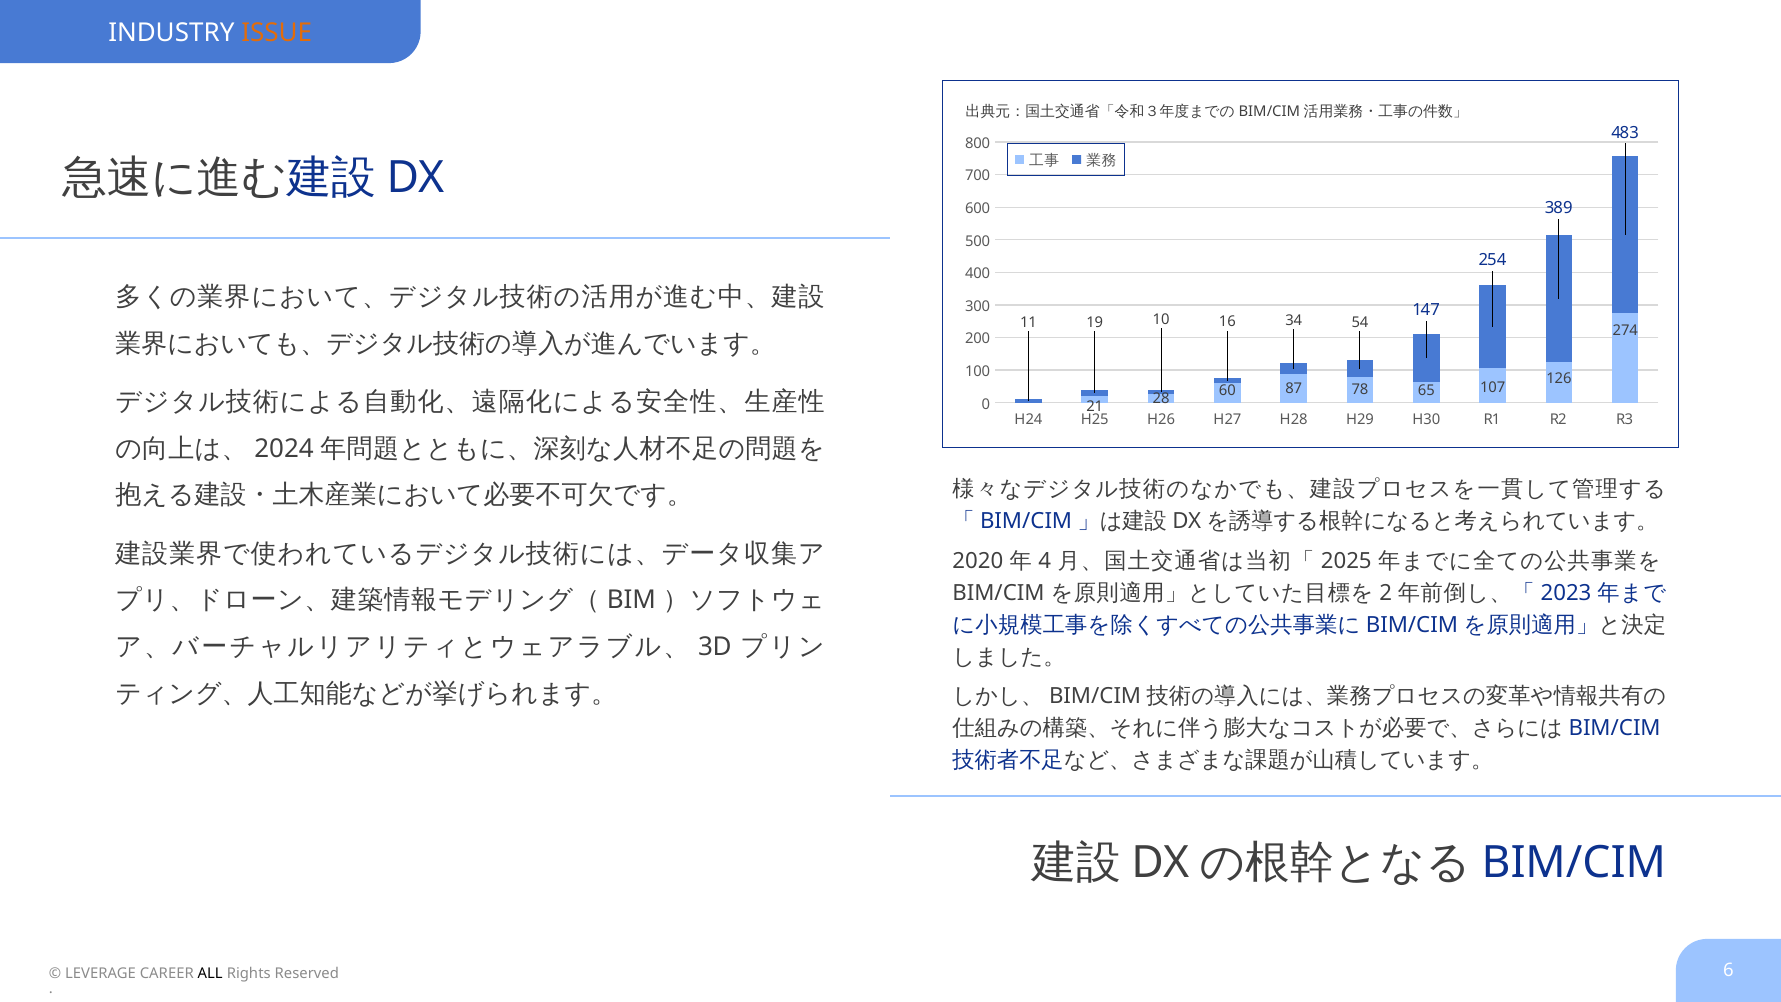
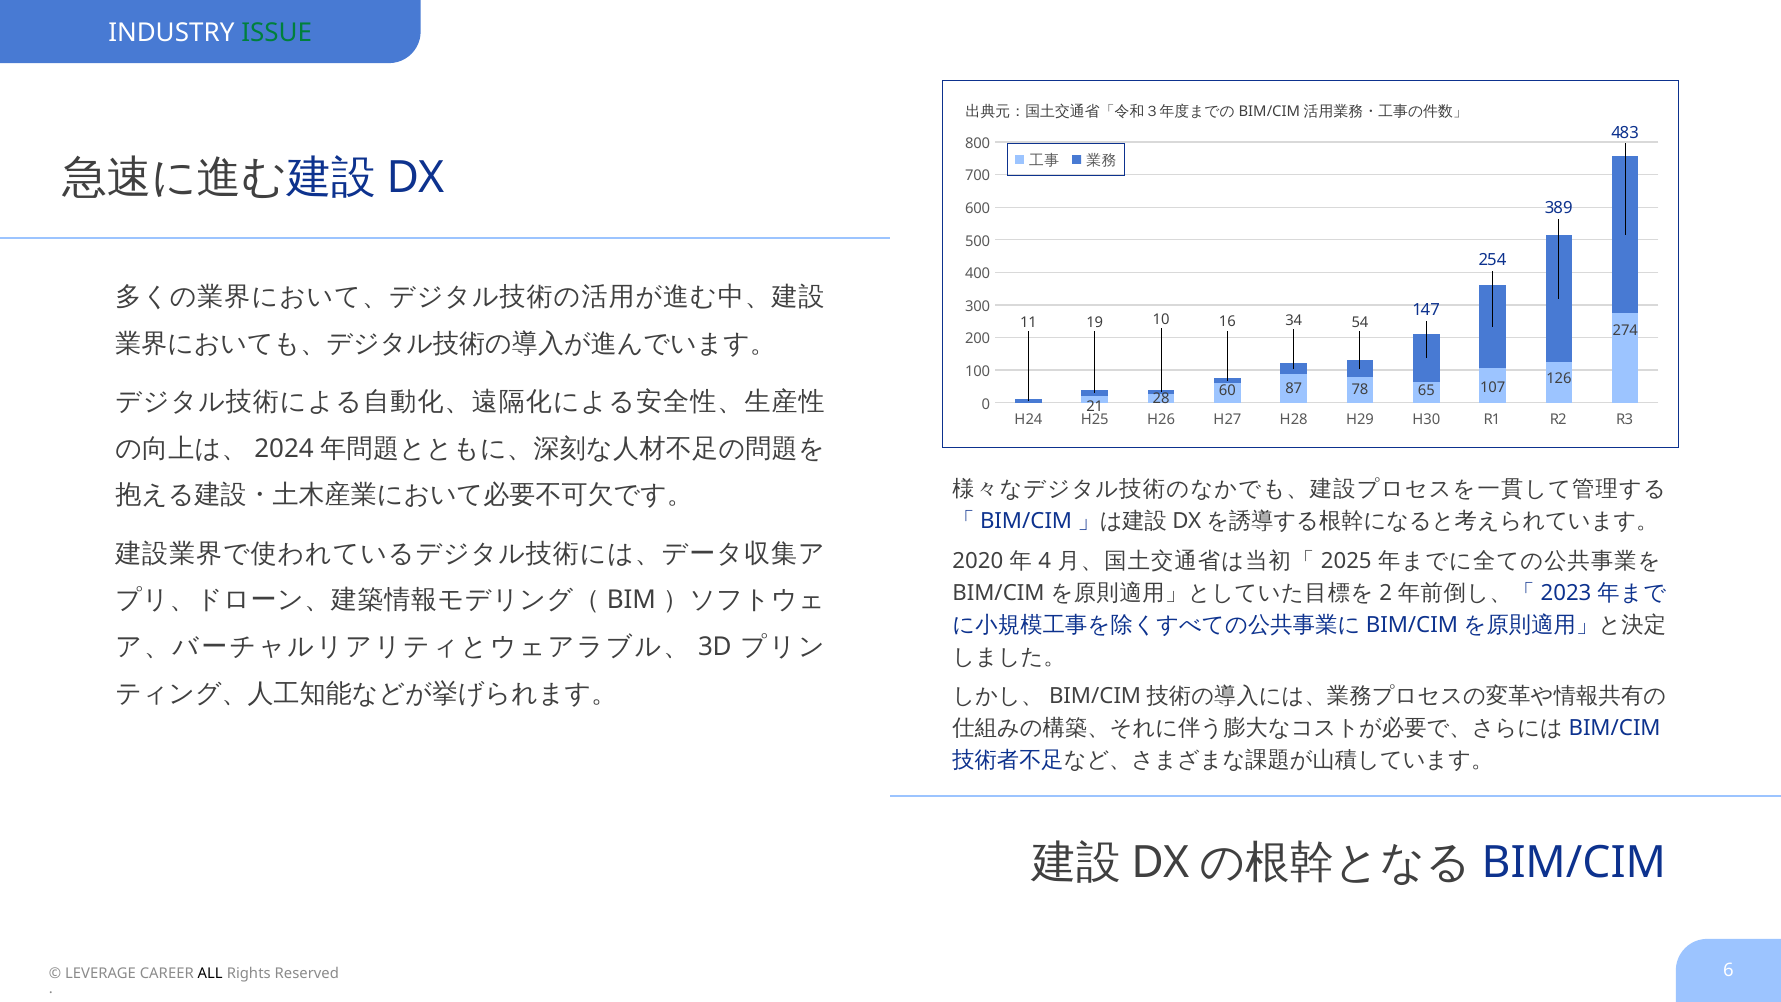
ISSUE colour: orange -> green (277, 33)
